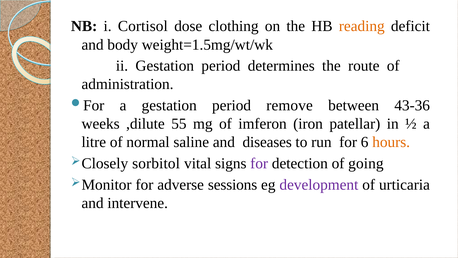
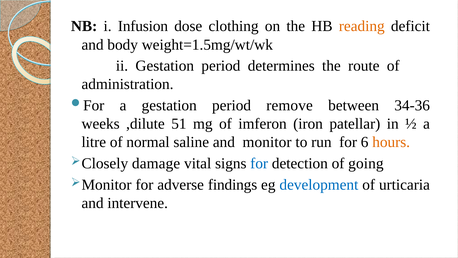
Cortisol: Cortisol -> Infusion (143, 26)
43-36: 43-36 -> 34-36 (412, 105)
55: 55 -> 51 (179, 124)
diseases: diseases -> monitor (267, 142)
sorbitol: sorbitol -> damage (156, 163)
for colour: purple -> blue (259, 163)
sessions: sessions -> findings (233, 184)
development colour: purple -> blue (319, 184)
